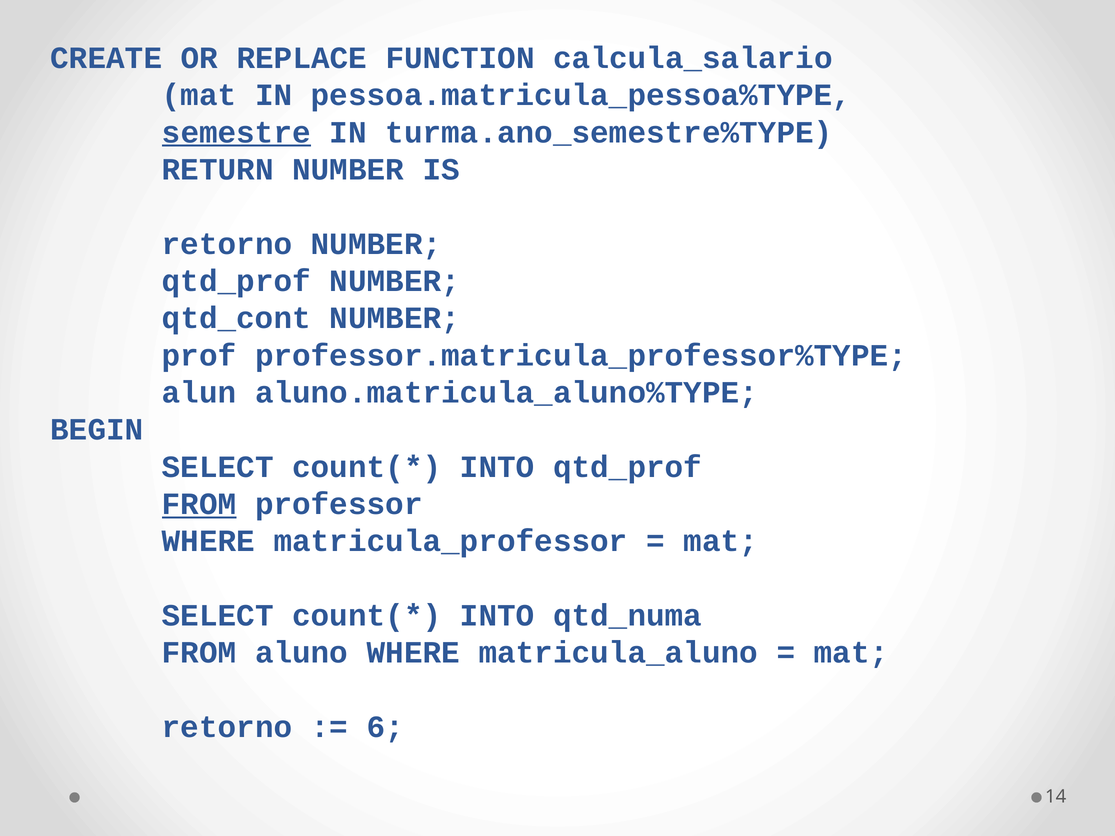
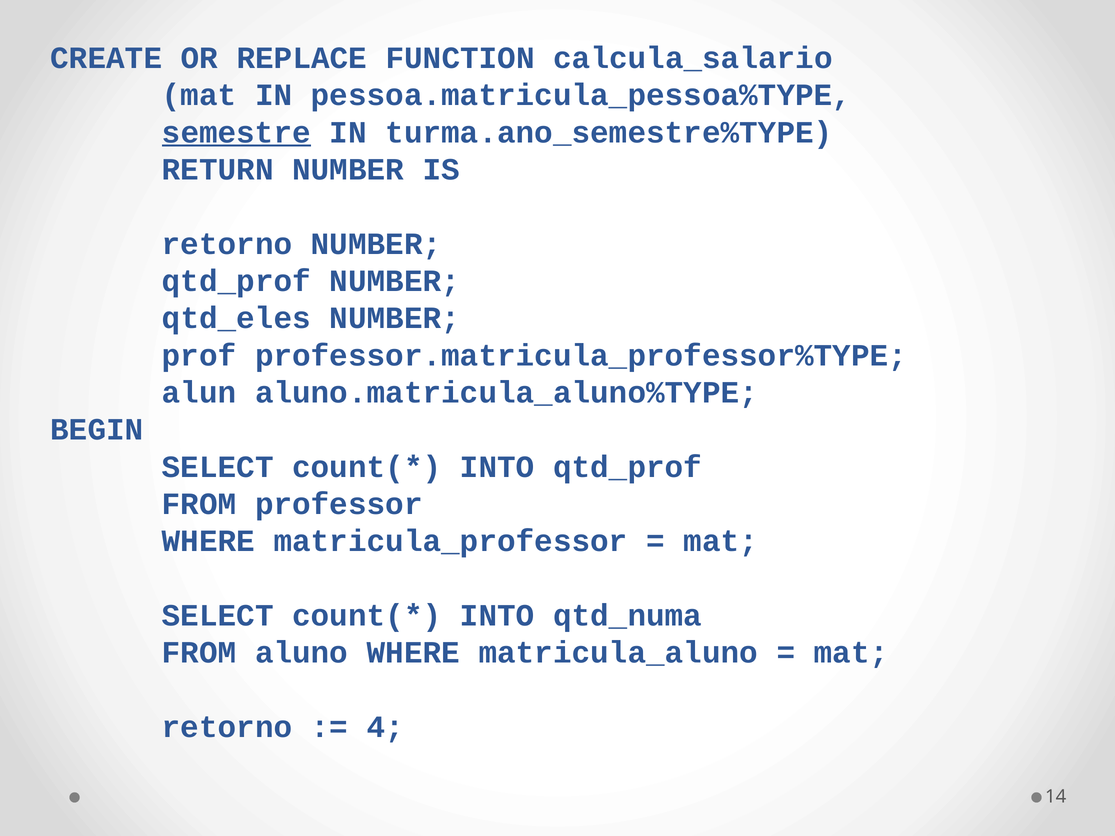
qtd_cont: qtd_cont -> qtd_eles (236, 318)
FROM underline: present -> none (199, 504)
6: 6 -> 4 (385, 727)
